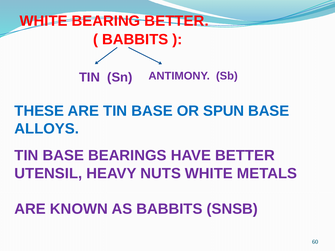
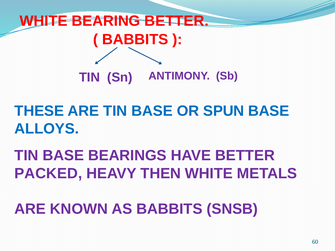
UTENSIL: UTENSIL -> PACKED (48, 174)
NUTS: NUTS -> THEN (161, 174)
